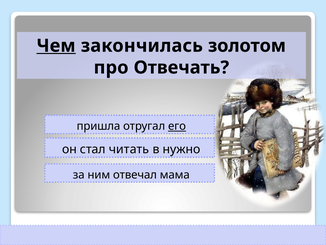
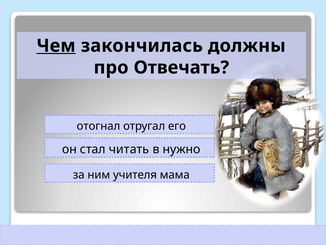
золотом: золотом -> должны (247, 46)
пришла: пришла -> отогнал (98, 126)
его underline: present -> none (177, 126)
отвечал: отвечал -> учителя (135, 174)
